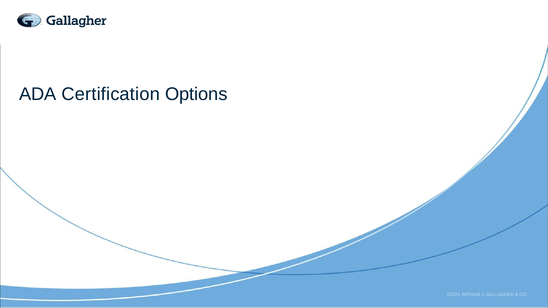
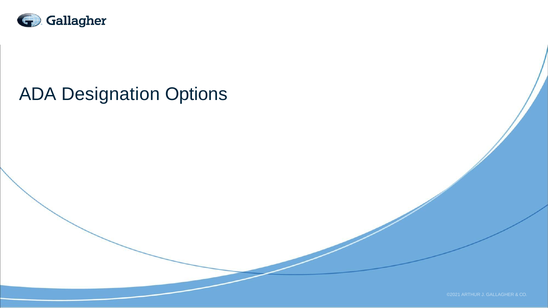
Certification: Certification -> Designation (111, 94)
